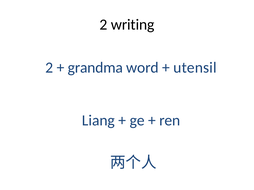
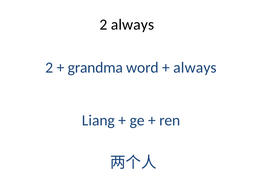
2 writing: writing -> always (133, 25)
utensil: utensil -> always (195, 68)
